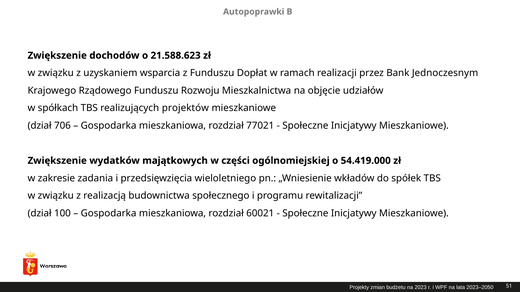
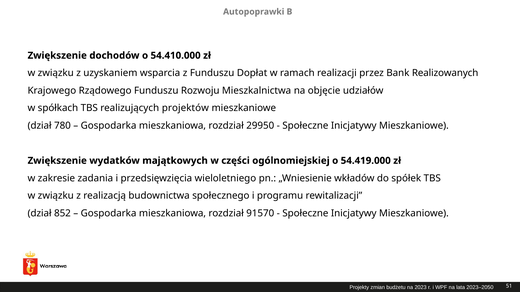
21.588.623: 21.588.623 -> 54.410.000 (176, 56)
Jednoczesnym: Jednoczesnym -> Realizowanych (445, 73)
706: 706 -> 780 (62, 126)
77021: 77021 -> 29950 (260, 126)
100: 100 -> 852 (62, 214)
60021: 60021 -> 91570 (260, 214)
